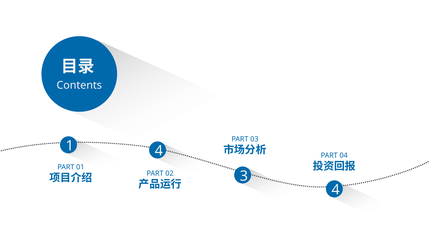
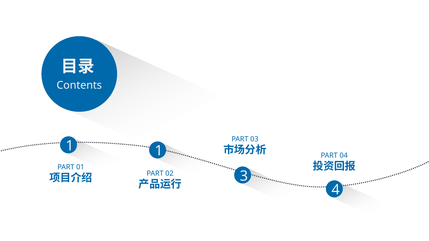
1 4: 4 -> 1 (159, 151)
